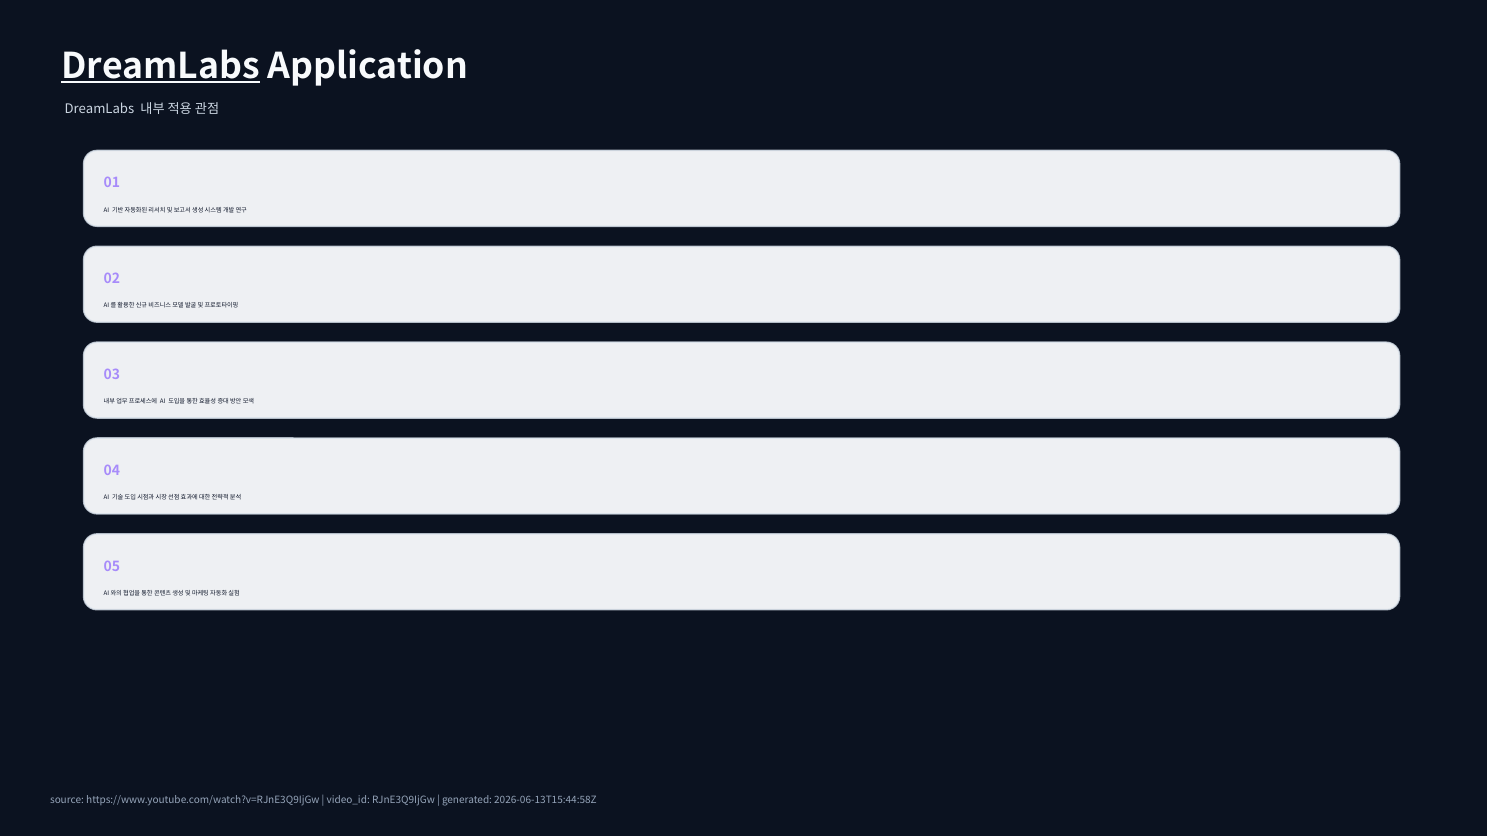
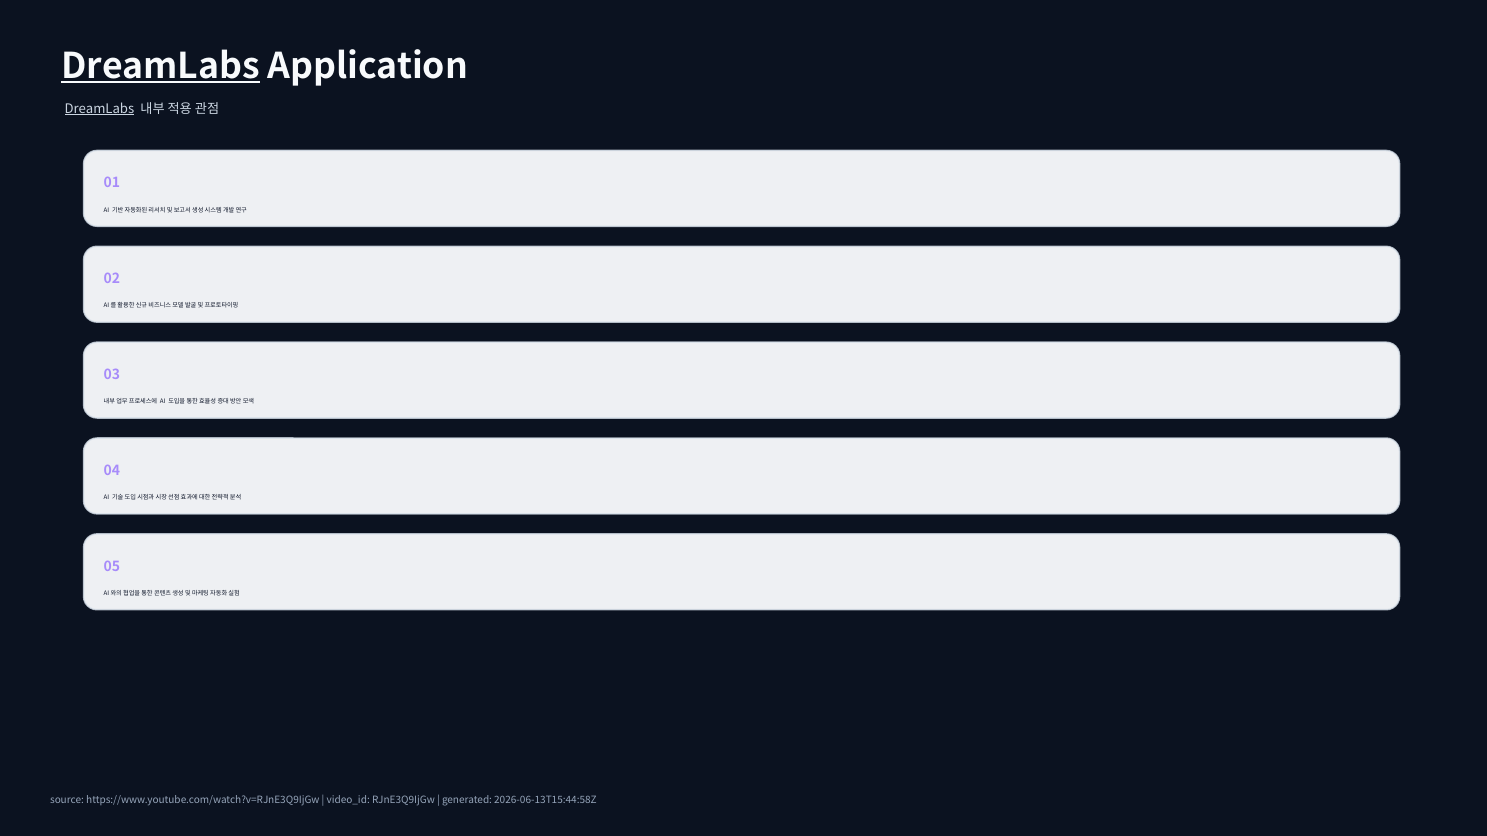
DreamLabs underline: none -> present (99, 109)
